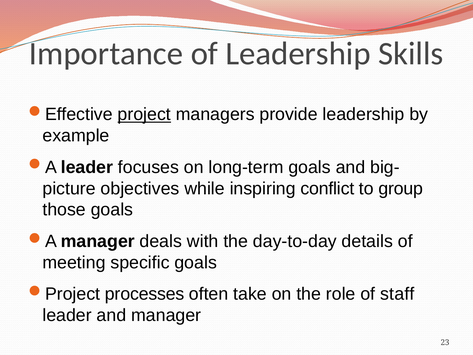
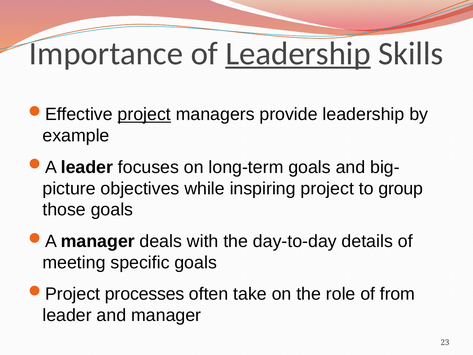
Leadership underline: none -> present (298, 54)
inspiring conflict: conflict -> project (327, 188)
staff: staff -> from (397, 294)
